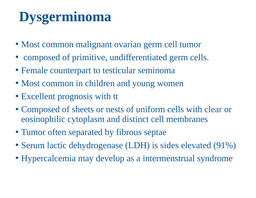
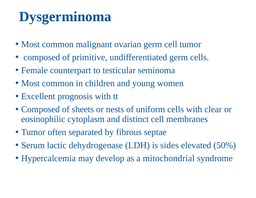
91%: 91% -> 50% (225, 145)
intermenstrual: intermenstrual -> mitochondrial (169, 158)
